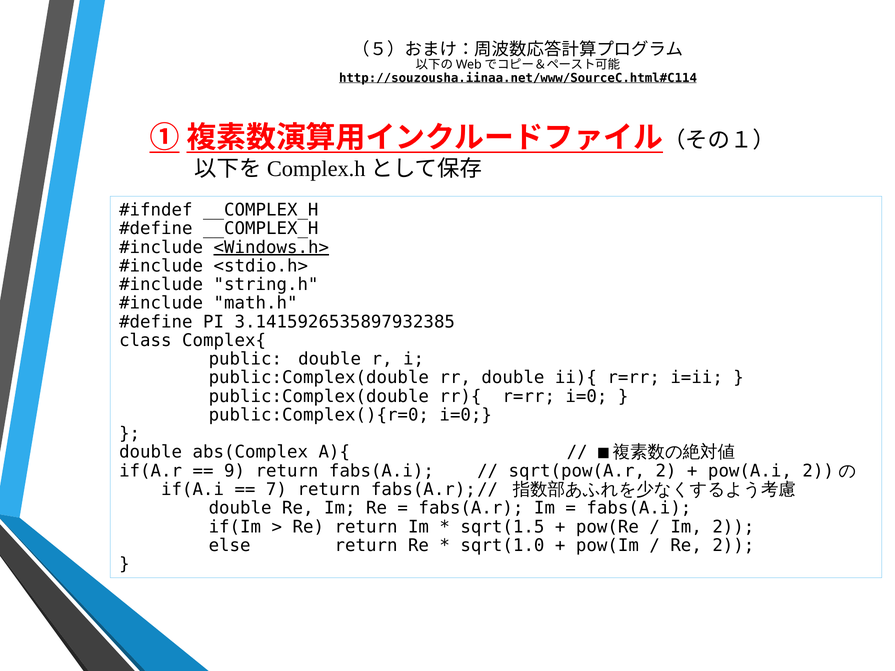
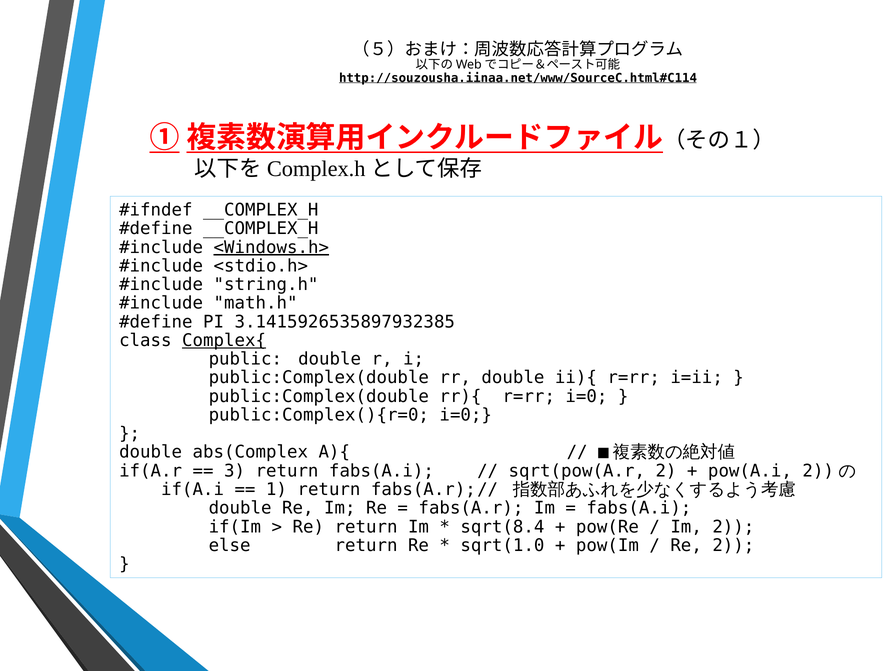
Complex{ underline: none -> present (224, 341)
9: 9 -> 3 (235, 471)
7: 7 -> 1 (276, 490)
sqrt(1.5: sqrt(1.5 -> sqrt(8.4 (502, 527)
